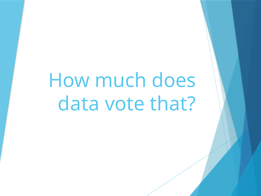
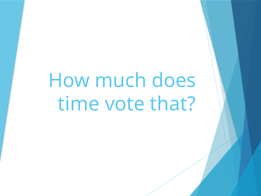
data: data -> time (79, 104)
